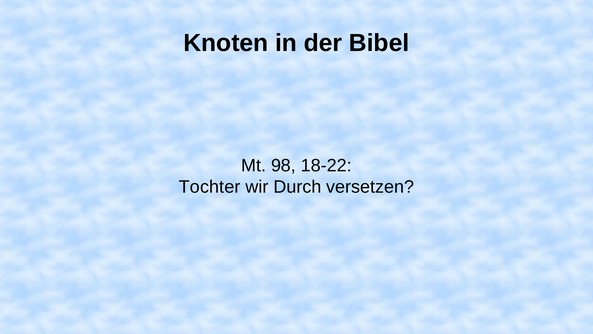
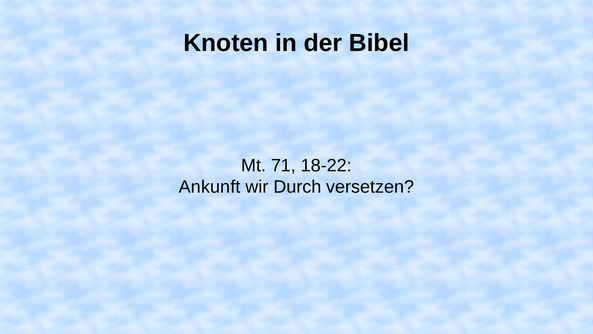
98: 98 -> 71 (283, 165)
Tochter: Tochter -> Ankunft (210, 187)
